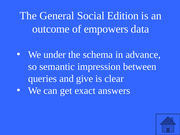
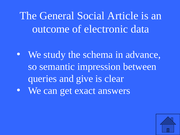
Edition: Edition -> Article (123, 16)
empowers: empowers -> electronic (106, 29)
under: under -> study (55, 55)
